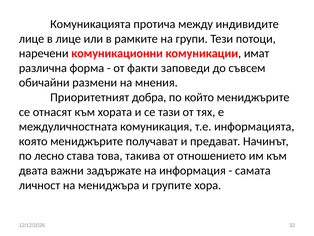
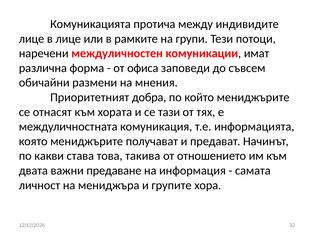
комуникационни: комуникационни -> междуличностен (117, 53)
факти: факти -> офиса (143, 68)
лесно: лесно -> какви (49, 156)
задържате: задържате -> предаване (114, 170)
